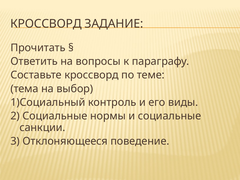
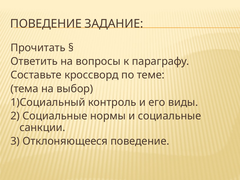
КРОССВОРД: КРОССВОРД -> ПОВЕДЕНИЕ (46, 24)
